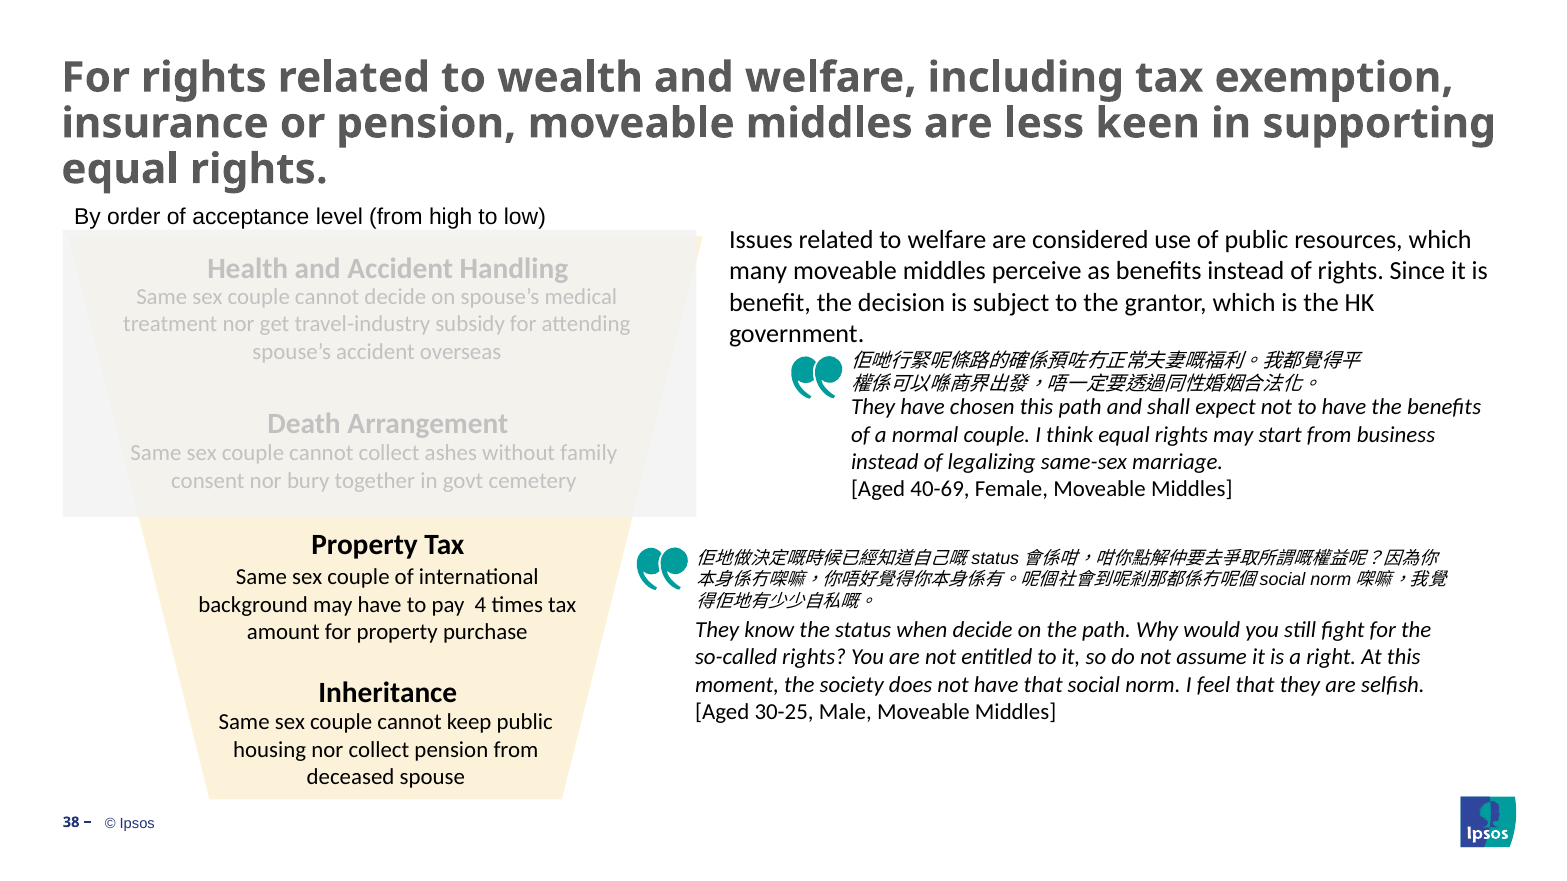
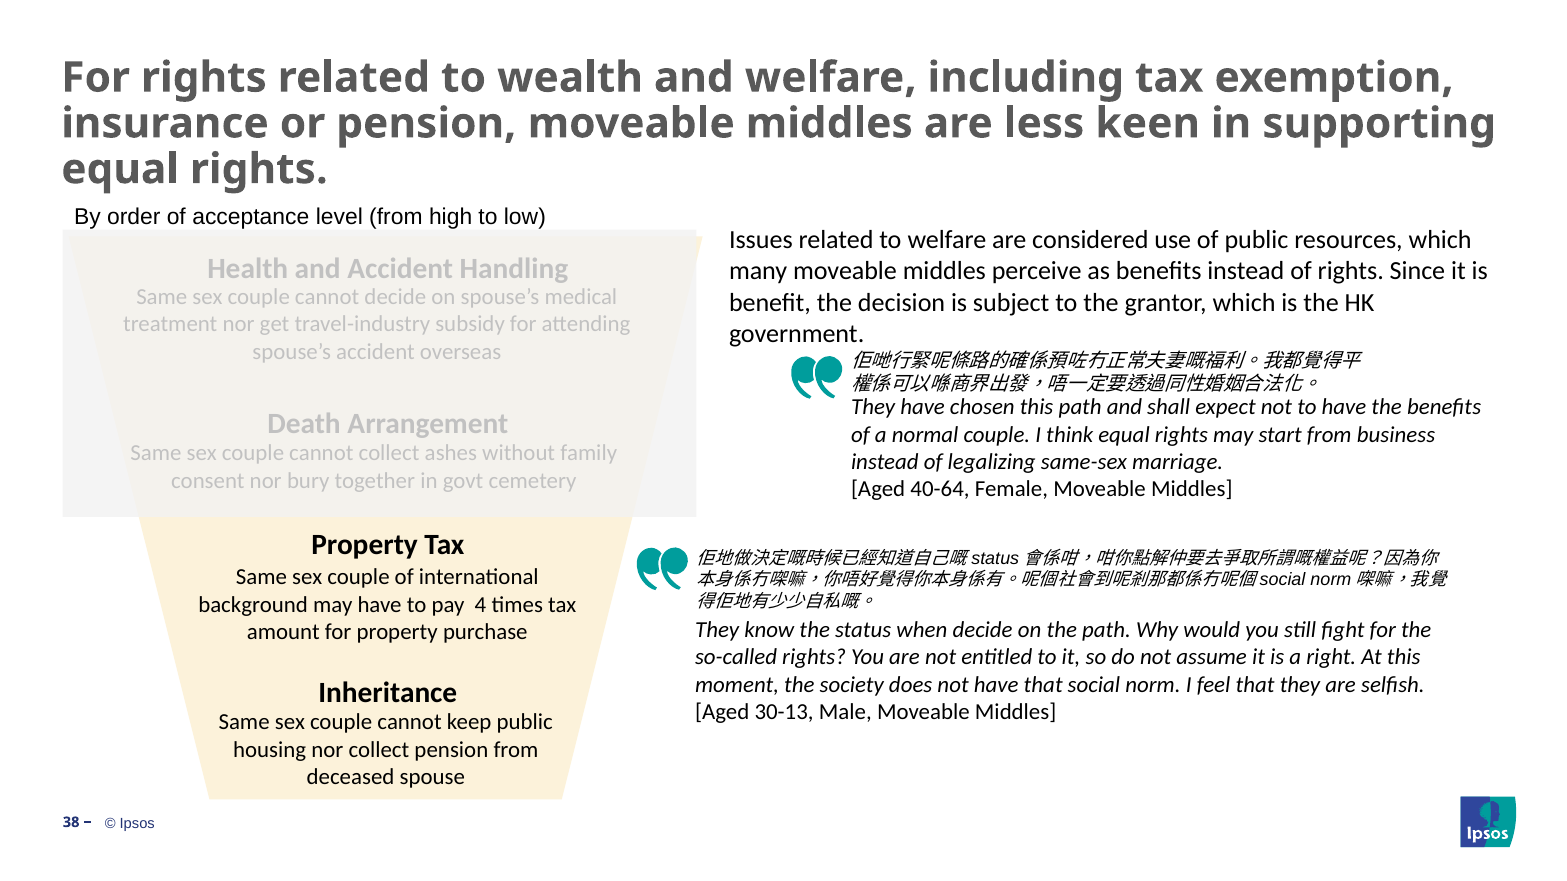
40-69: 40-69 -> 40-64 (940, 490)
30-25: 30-25 -> 30-13 (784, 712)
